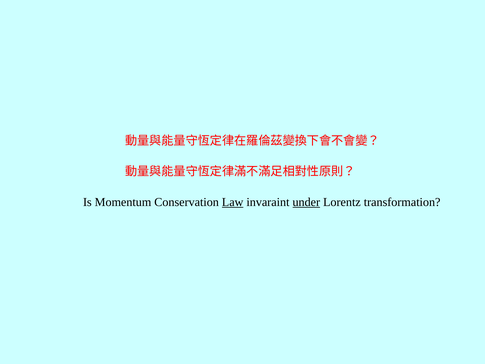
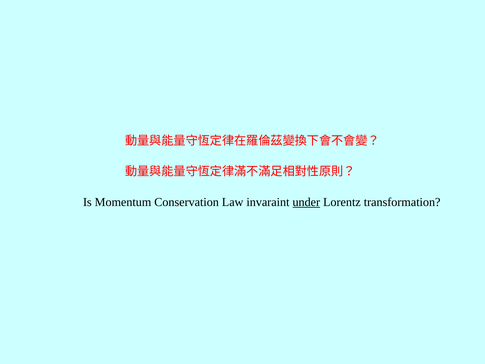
Law underline: present -> none (233, 202)
